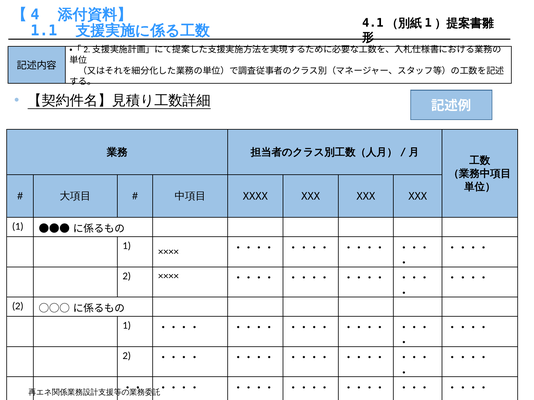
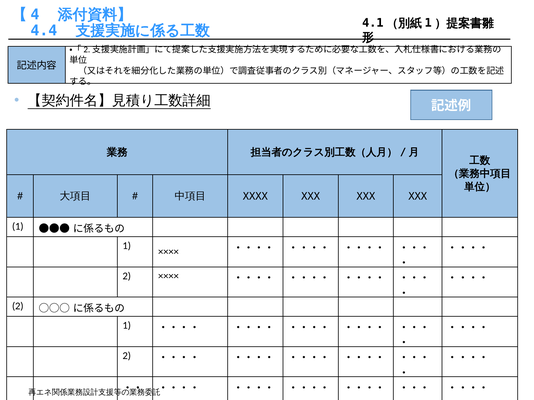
1.1: 1.1 -> 4.4 (44, 30)
